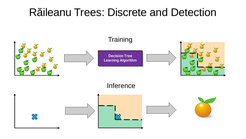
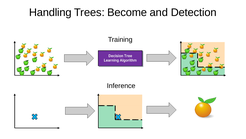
Răileanu: Răileanu -> Handling (50, 12)
Discrete: Discrete -> Become (127, 12)
